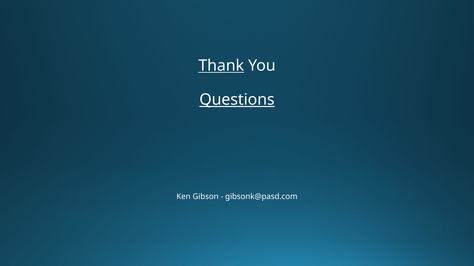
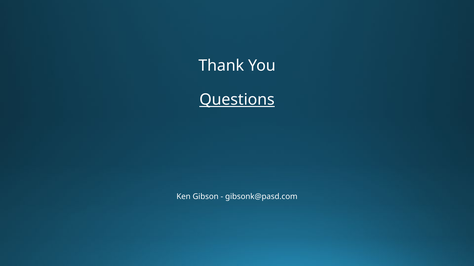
Thank underline: present -> none (221, 66)
